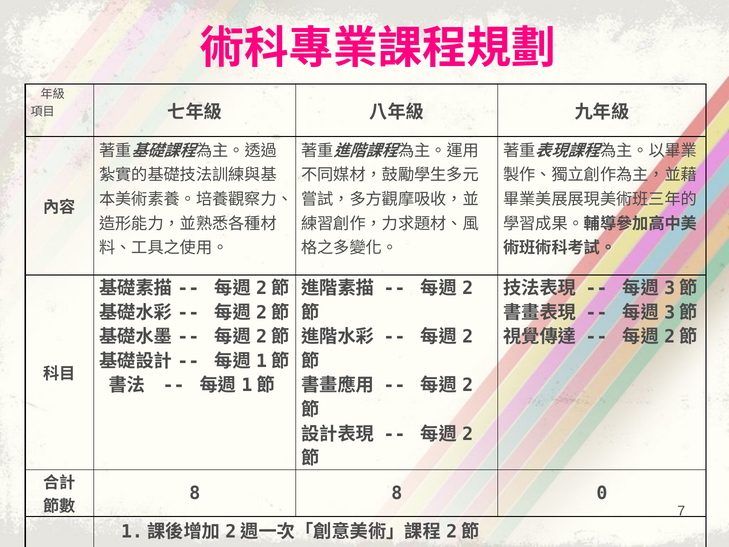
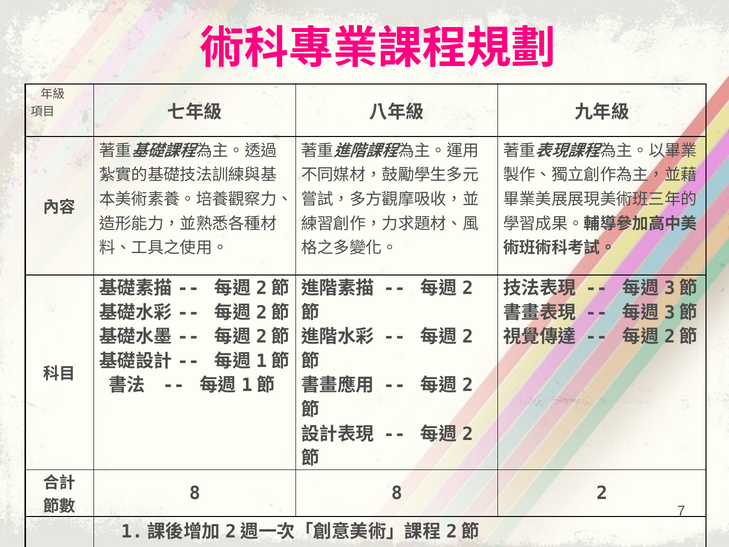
8 0: 0 -> 2 (602, 493)
